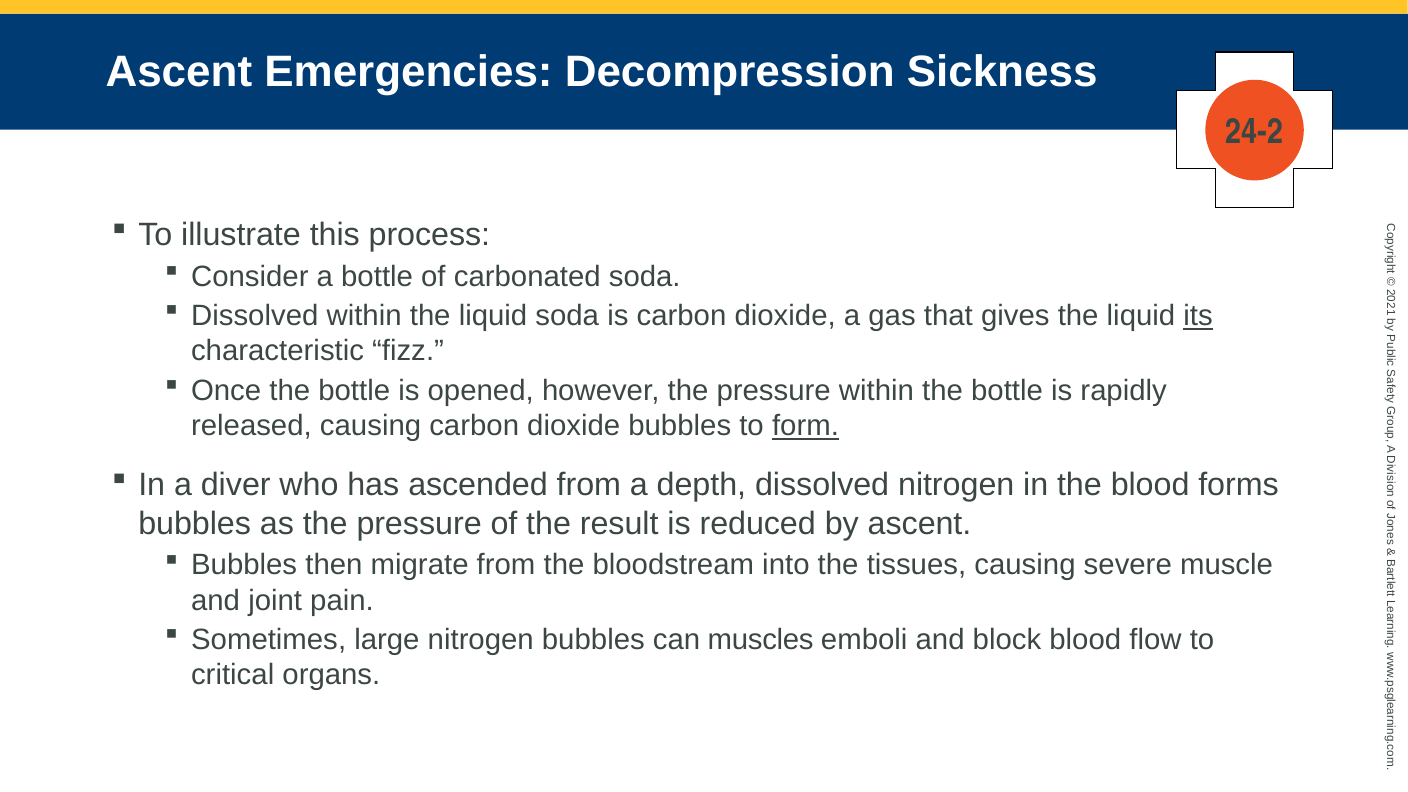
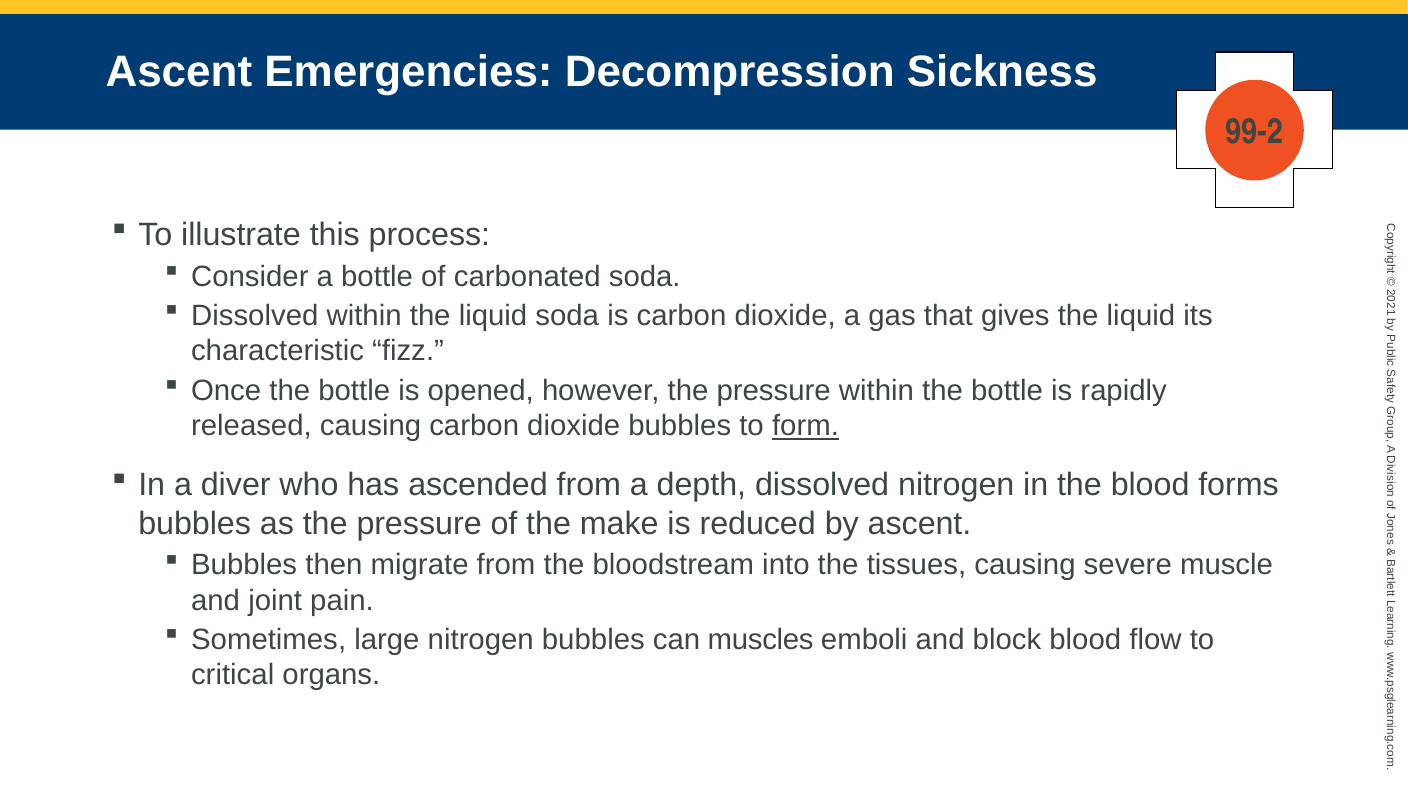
24-2: 24-2 -> 99-2 (1255, 132)
its underline: present -> none (1198, 316)
result: result -> make (619, 524)
